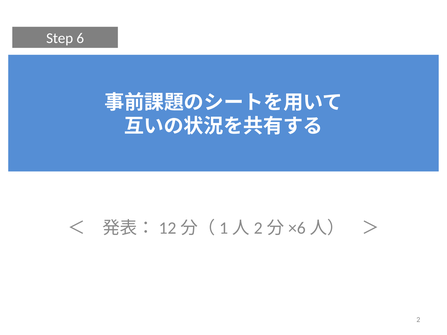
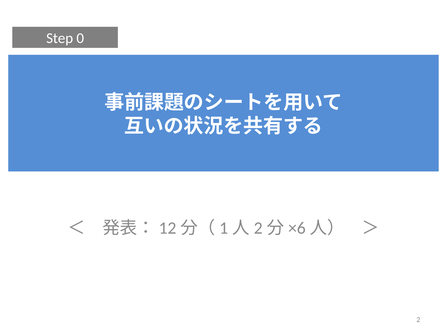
6: 6 -> 0 (80, 38)
